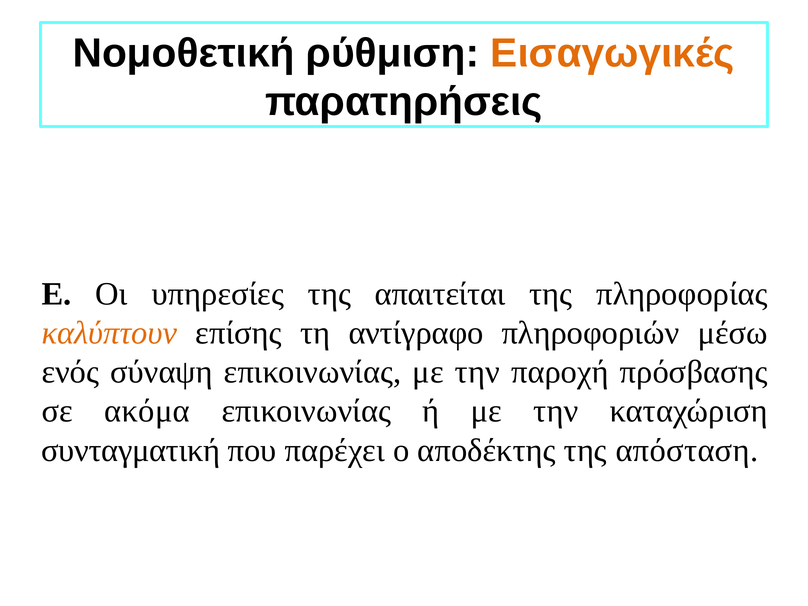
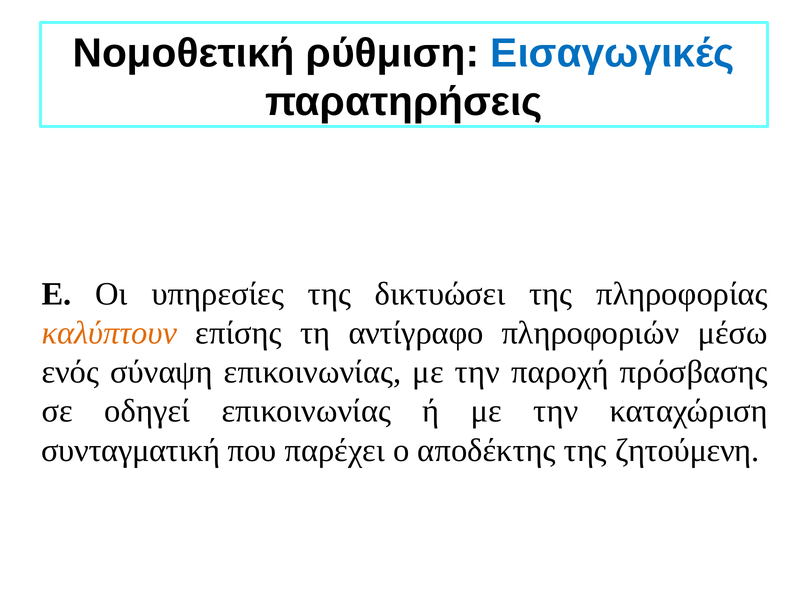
Εισαγωγικές colour: orange -> blue (613, 53)
απαιτείται: απαιτείται -> δικτυώσει (440, 294)
ακόμα: ακόμα -> οδηγεί (147, 411)
απόσταση: απόσταση -> ζητούμενη (687, 450)
